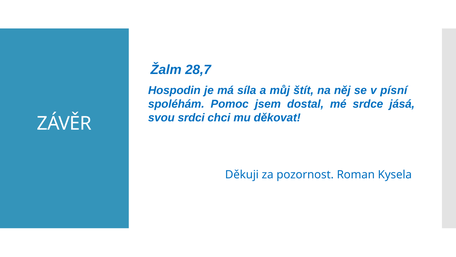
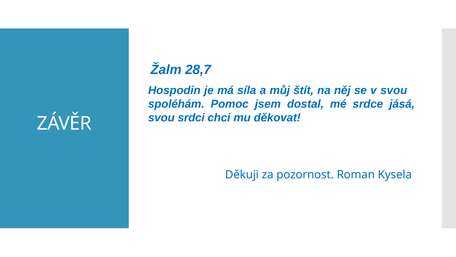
v písní: písní -> svou (394, 90)
